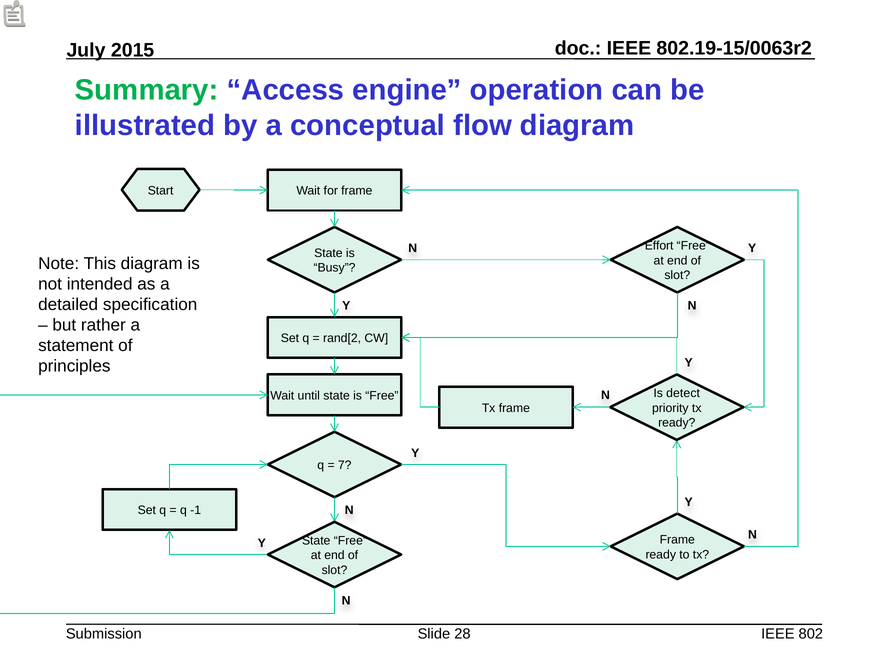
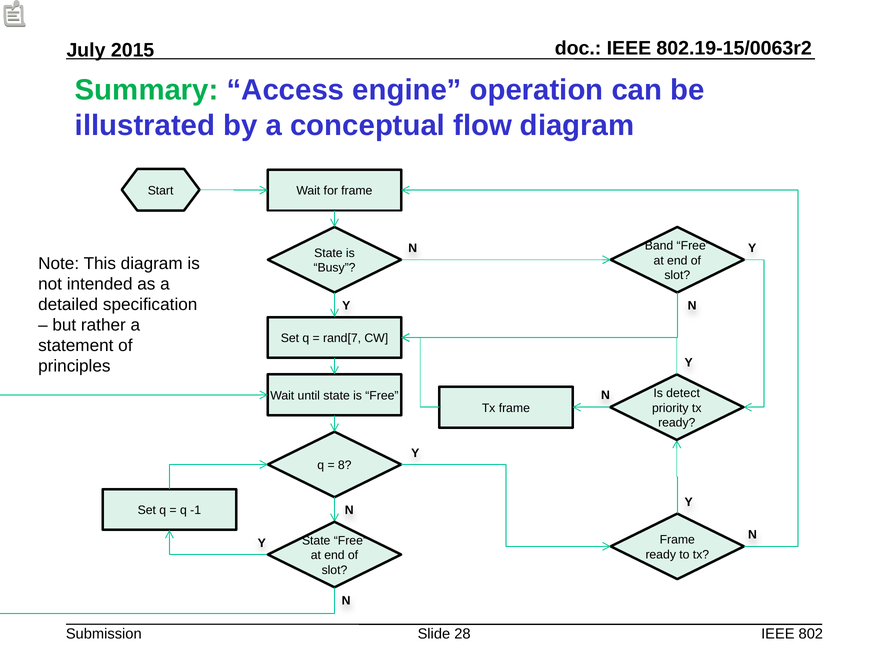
Effort: Effort -> Band (659, 246)
rand[2: rand[2 -> rand[7 (342, 338)
7: 7 -> 8 (345, 465)
